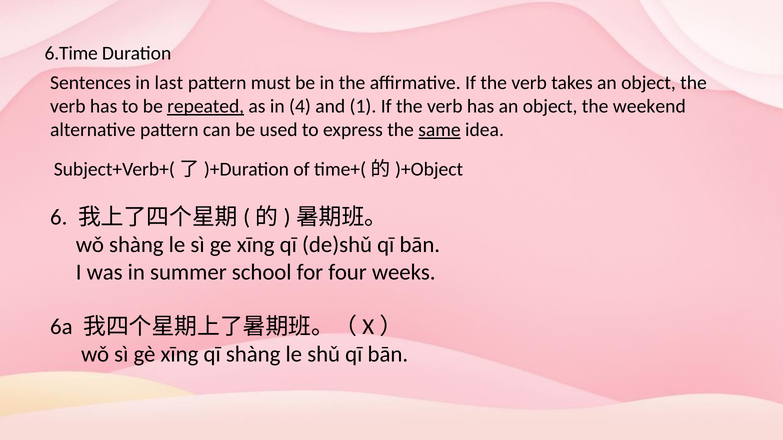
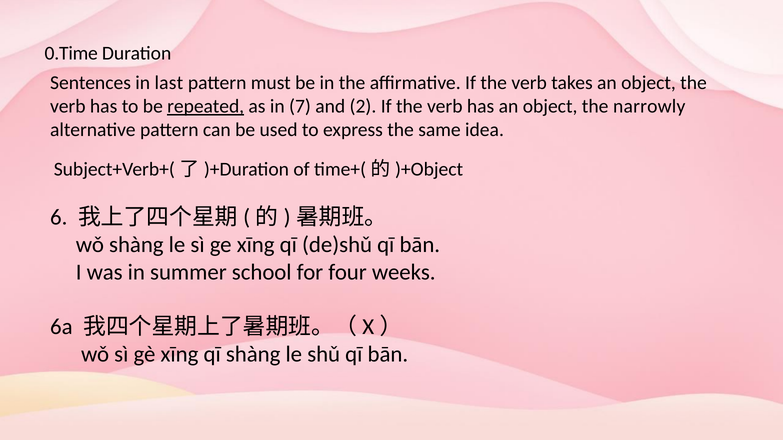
6.Time: 6.Time -> 0.Time (71, 53)
4: 4 -> 7 (300, 106)
1: 1 -> 2 (363, 106)
weekend: weekend -> narrowly (649, 106)
same underline: present -> none (439, 130)
